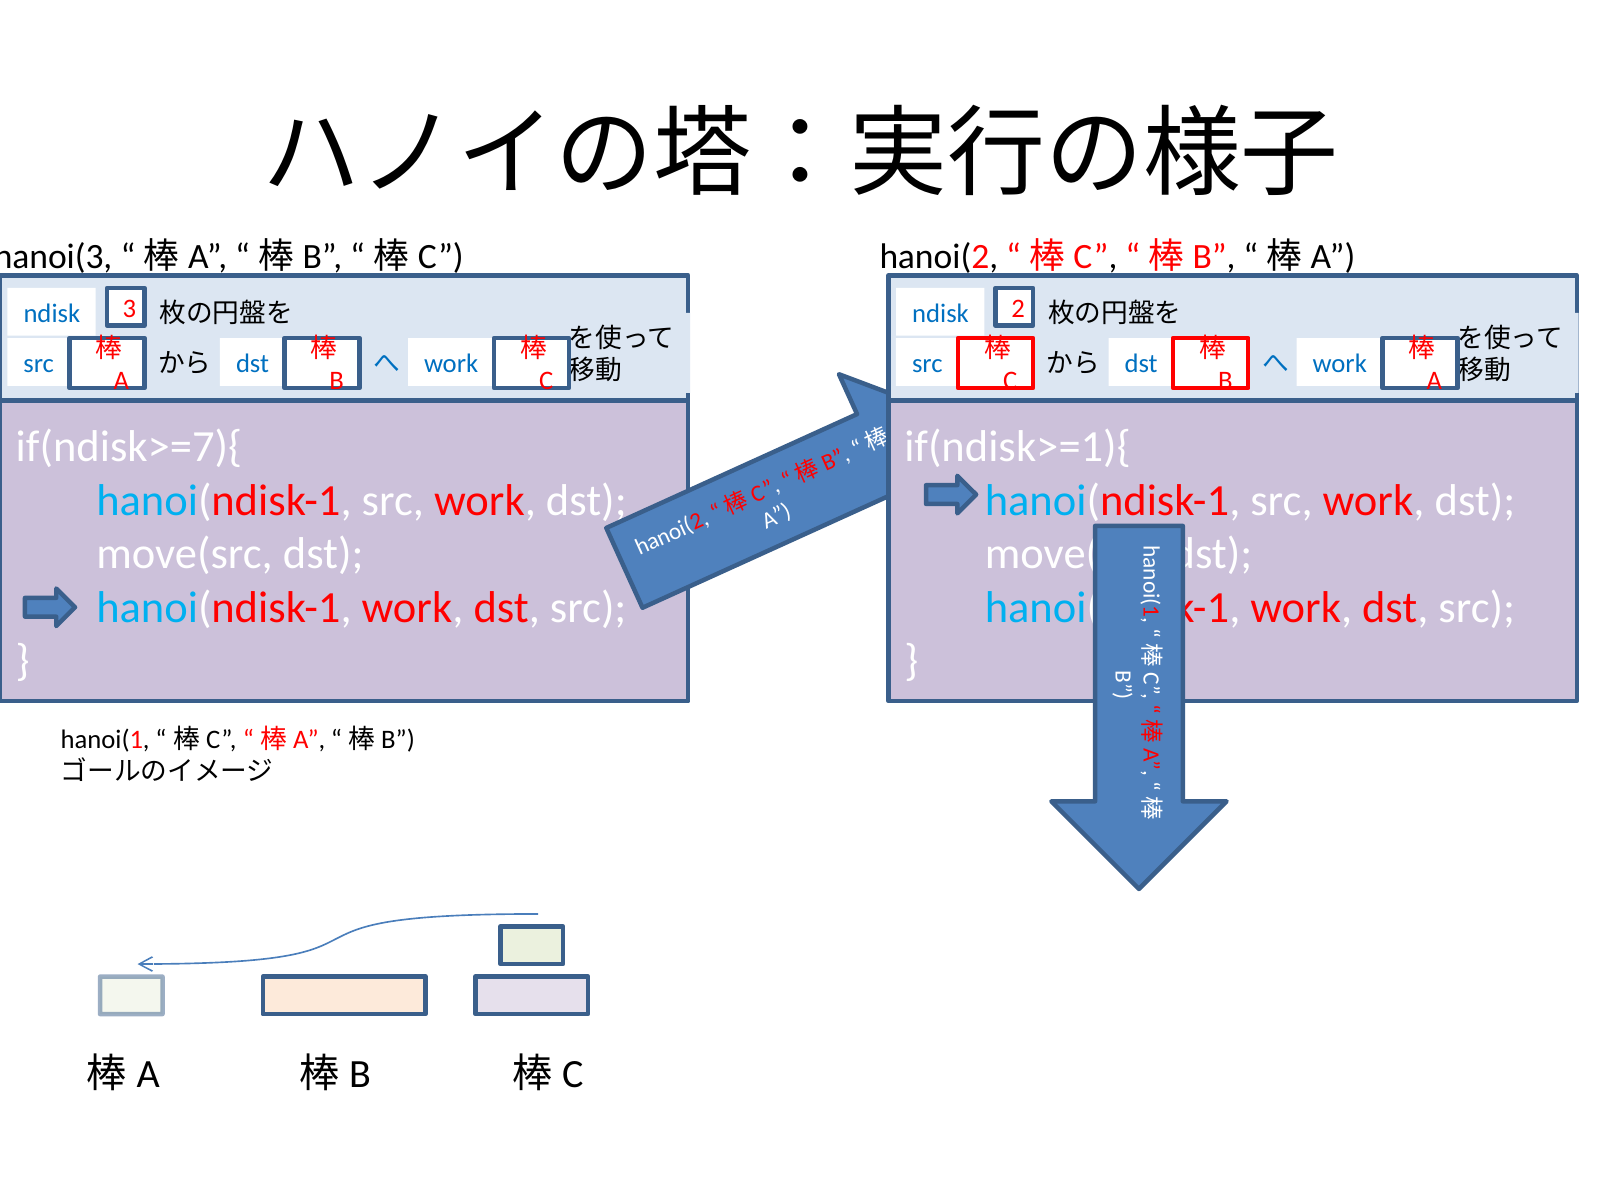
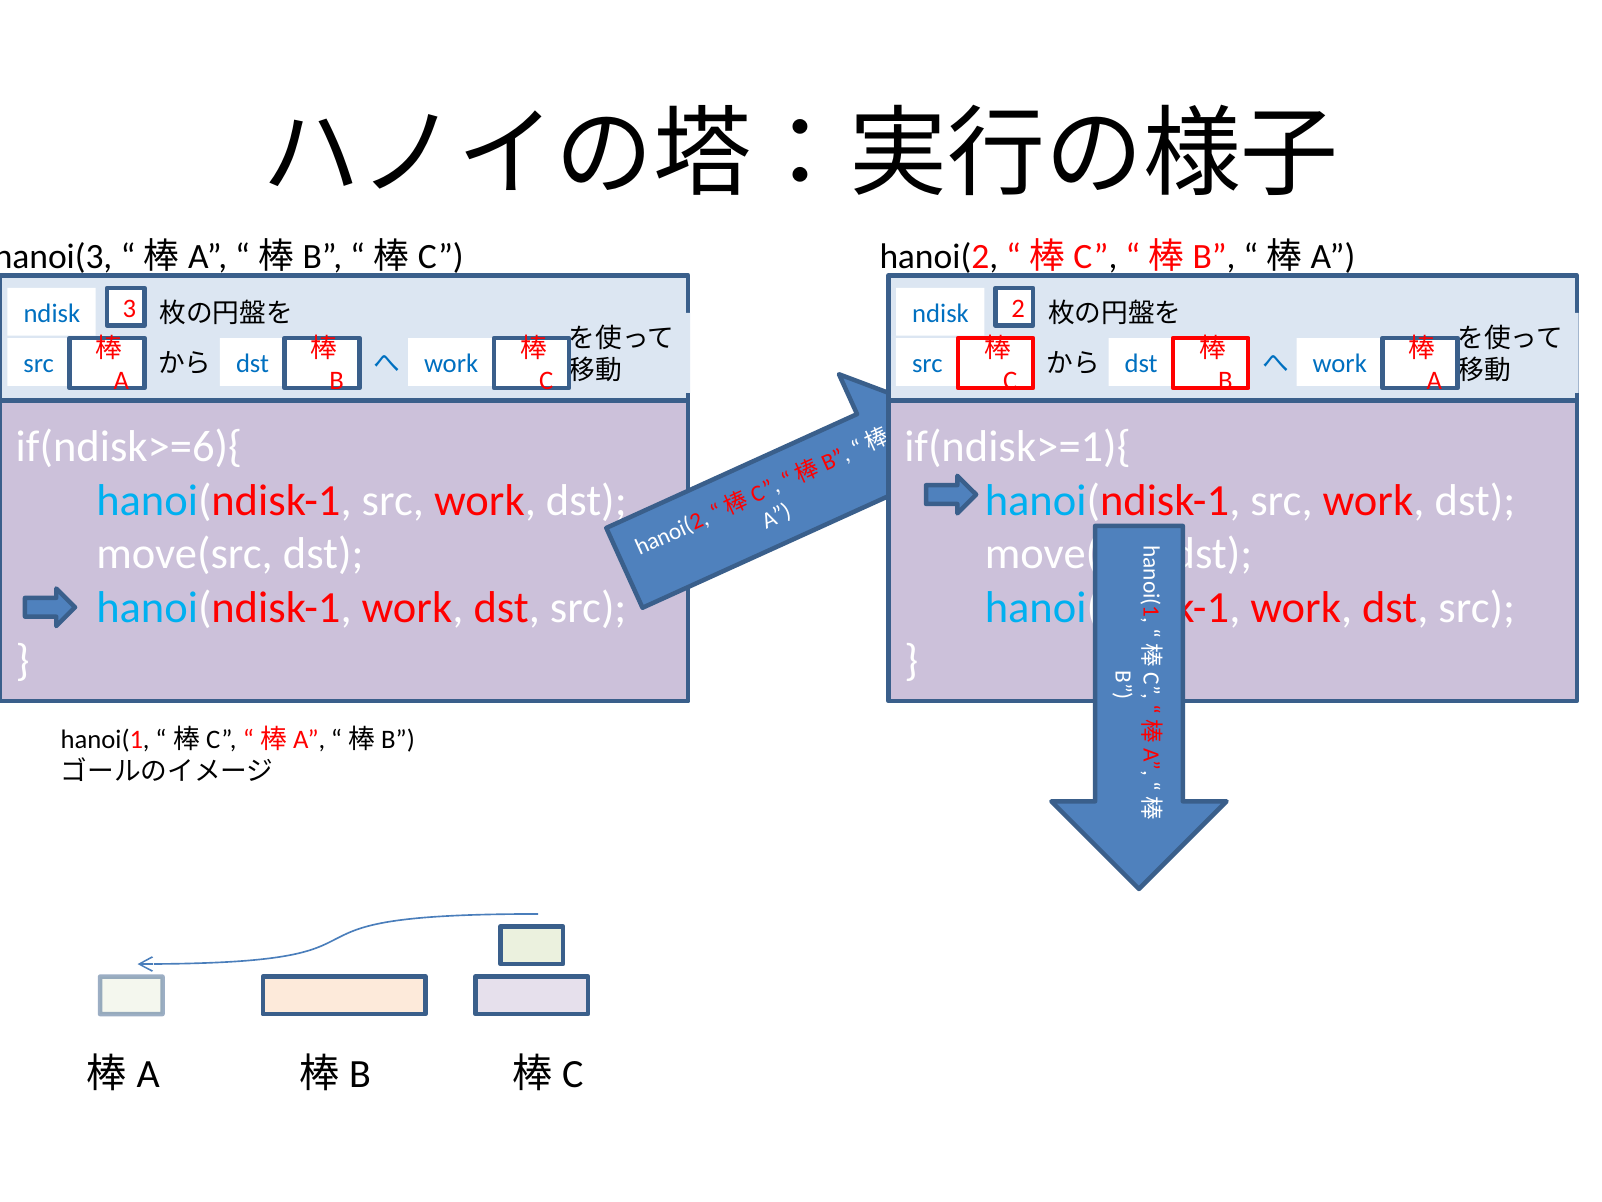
if(ndisk>=7){: if(ndisk>=7){ -> if(ndisk>=6){ (129, 447)
